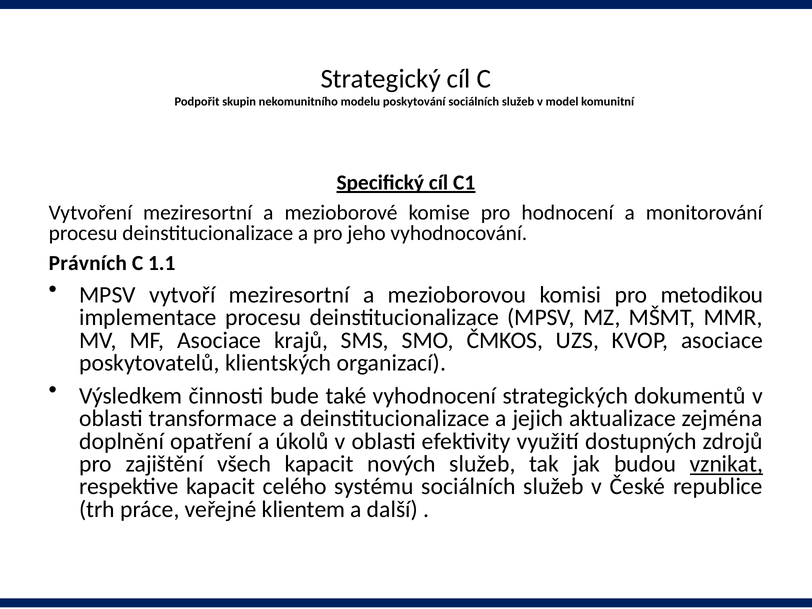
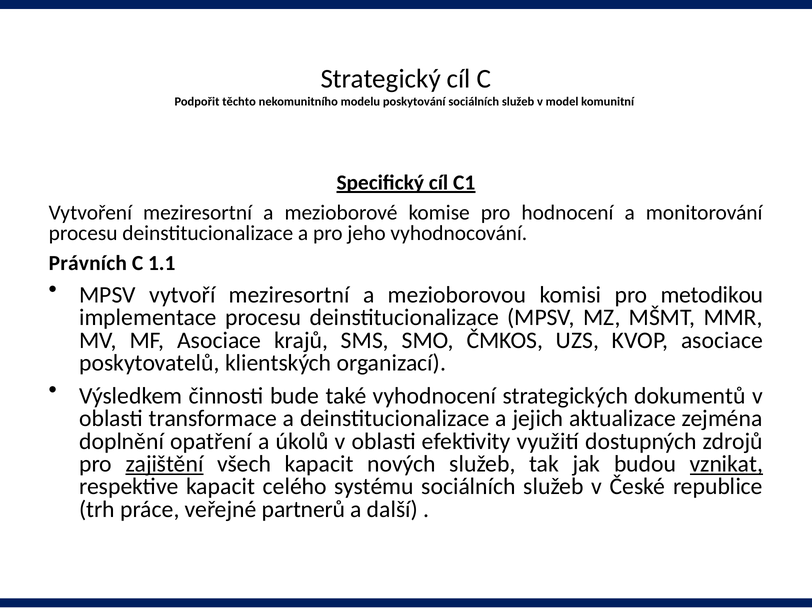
skupin: skupin -> těchto (239, 102)
zajištění underline: none -> present (164, 464)
klientem: klientem -> partnerů (304, 509)
